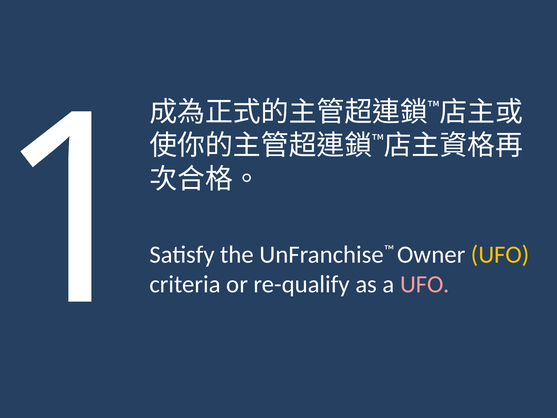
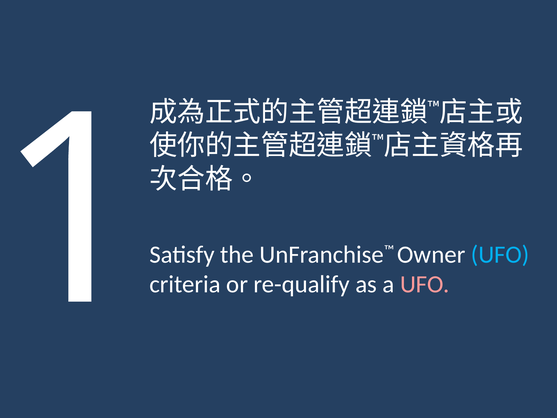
UFO colour: yellow -> light blue (500, 254)
